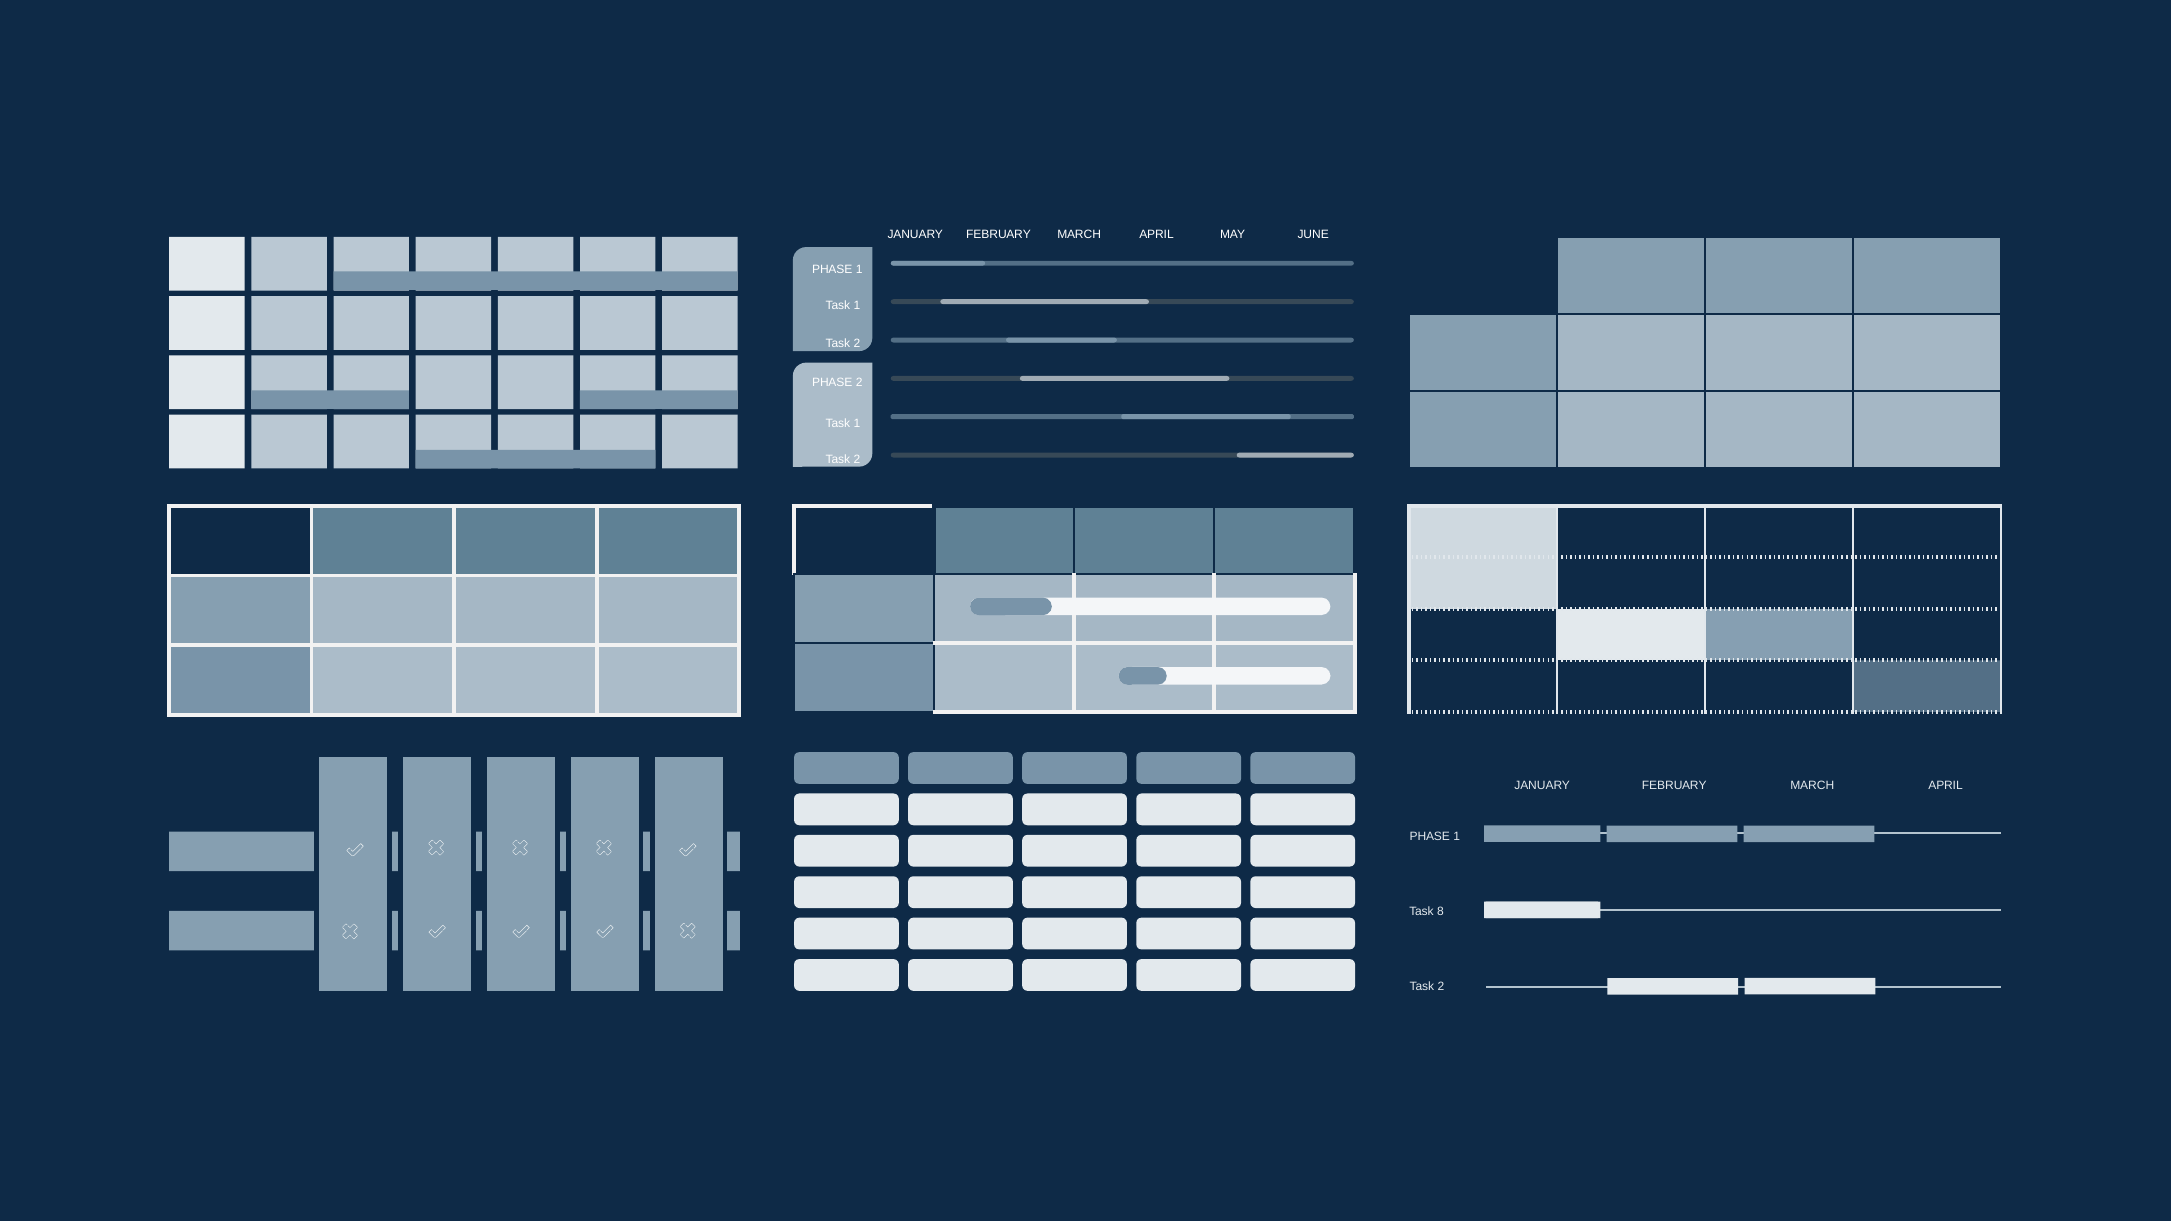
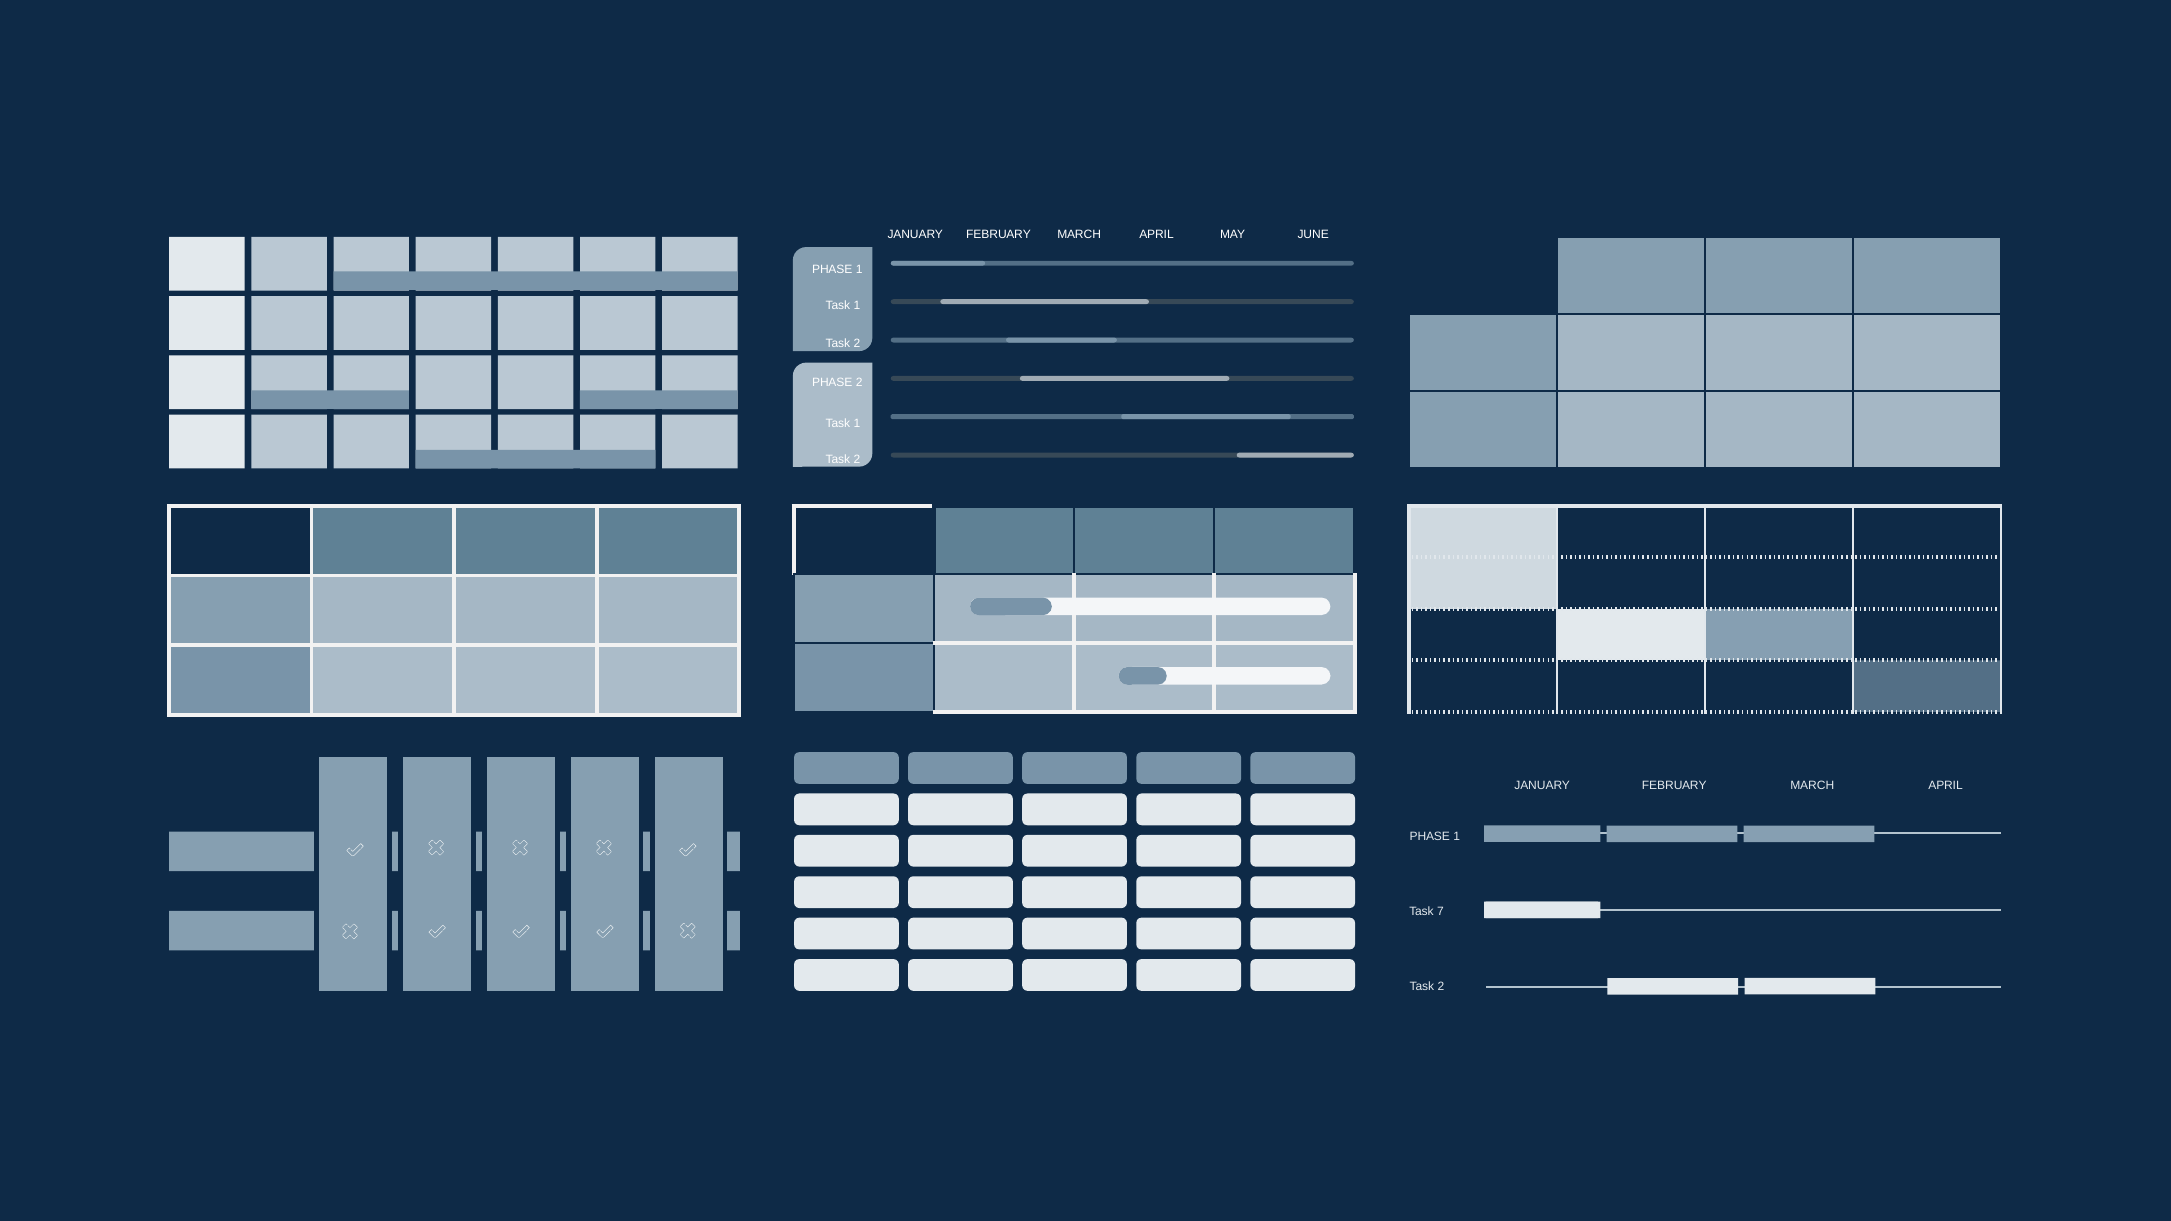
8: 8 -> 7 (1440, 912)
